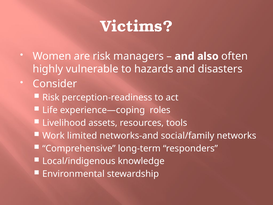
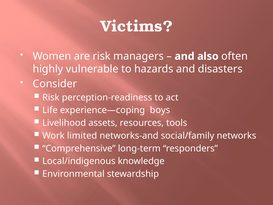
roles: roles -> boys (160, 110)
